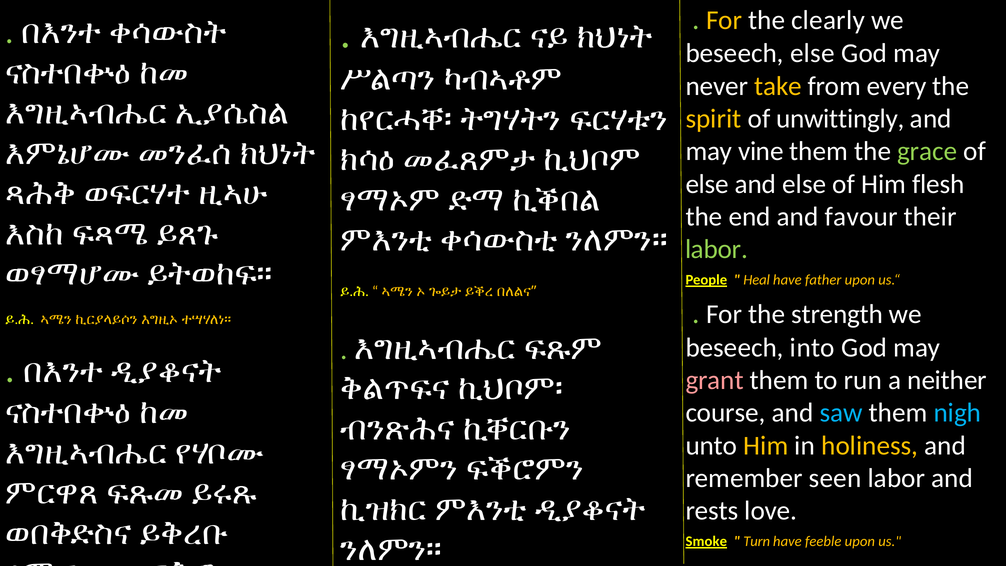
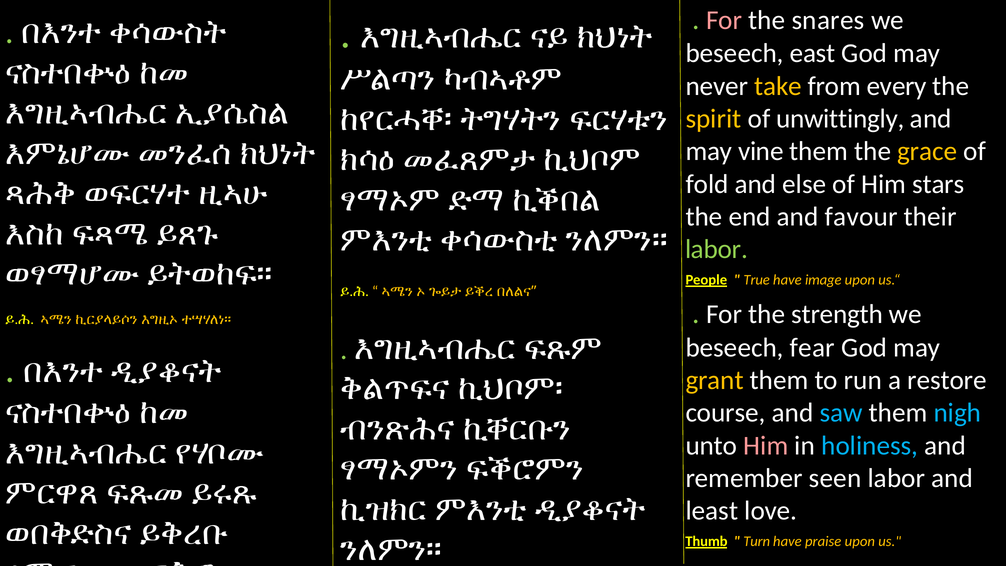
For colour: yellow -> pink (724, 20)
clearly: clearly -> snares (828, 20)
beseech else: else -> east (813, 53)
grace colour: light green -> yellow (927, 151)
else: else -> fold (707, 184)
flesh: flesh -> stars (938, 184)
Heal: Heal -> True (757, 280)
father: father -> image (823, 280)
into: into -> fear (812, 347)
grant colour: pink -> yellow (715, 380)
neither: neither -> restore (947, 380)
Him colour: yellow -> pink (766, 446)
holiness colour: yellow -> light blue (870, 446)
rests: rests -> least (712, 511)
Smoke: Smoke -> Thumb (706, 541)
feeble: feeble -> praise (823, 541)
